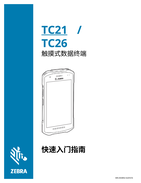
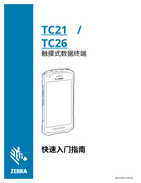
TC26 underline: none -> present (54, 43)
